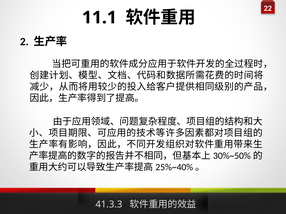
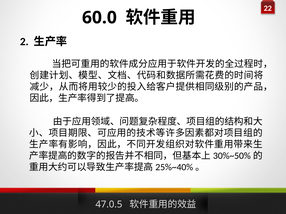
11.1: 11.1 -> 60.0 (99, 18)
41.3.3: 41.3.3 -> 47.0.5 (109, 205)
